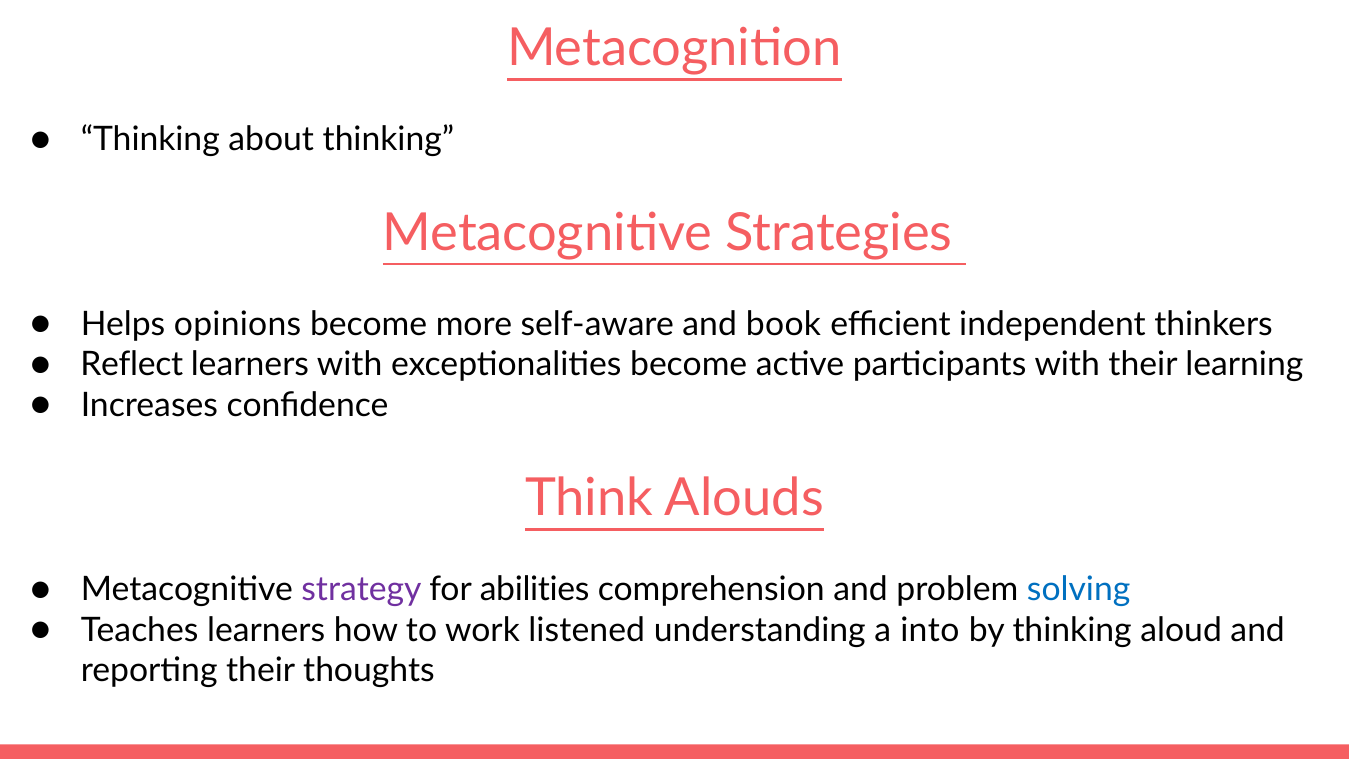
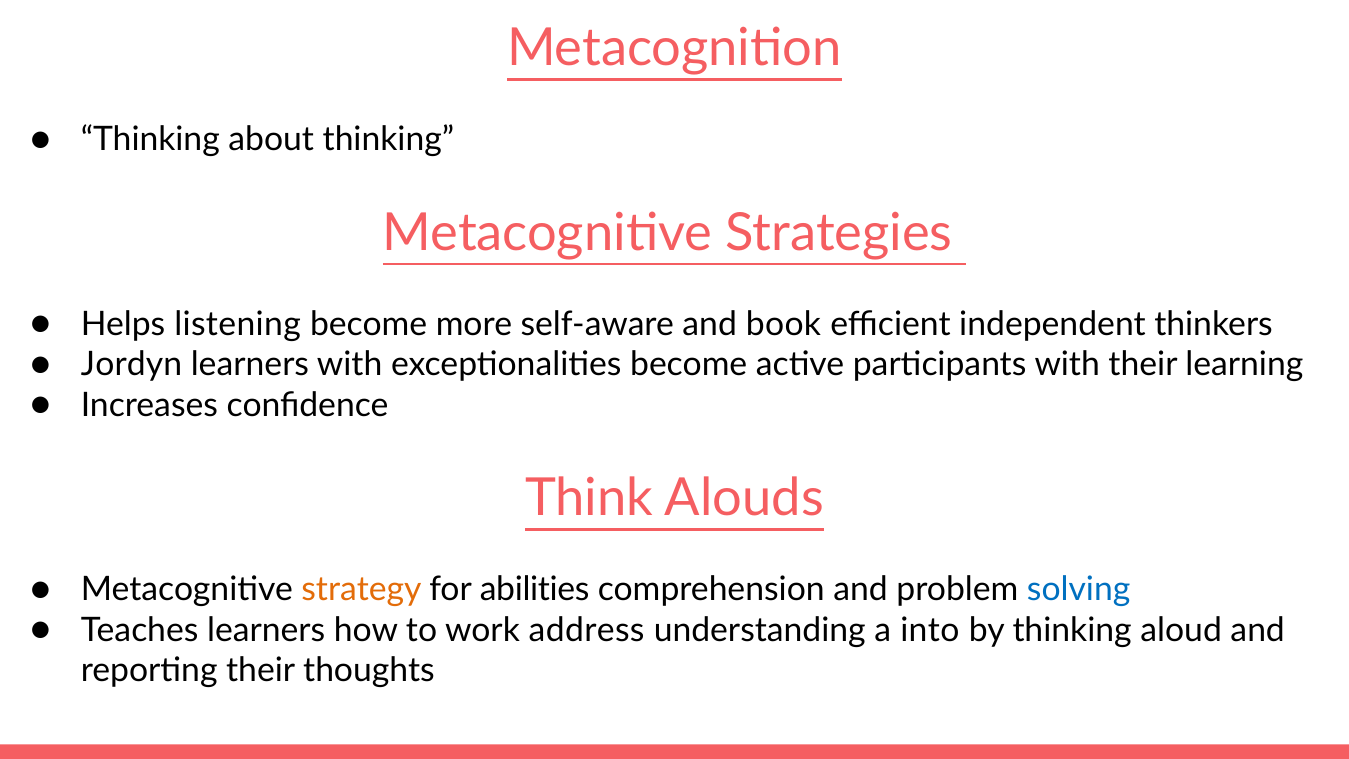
opinions: opinions -> listening (238, 324)
Reflect: Reflect -> Jordyn (132, 364)
strategy colour: purple -> orange (361, 589)
listened: listened -> address (587, 630)
